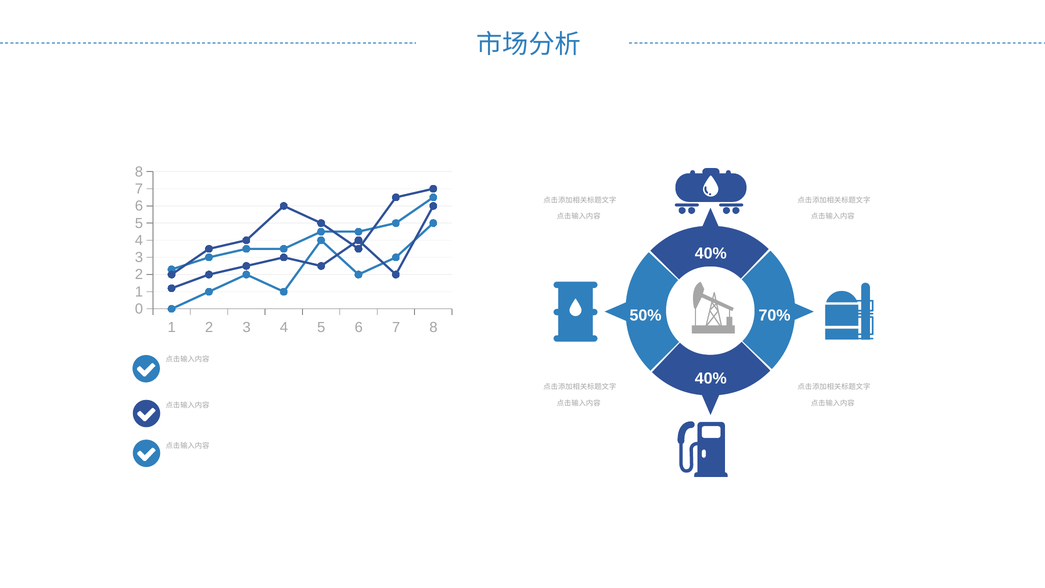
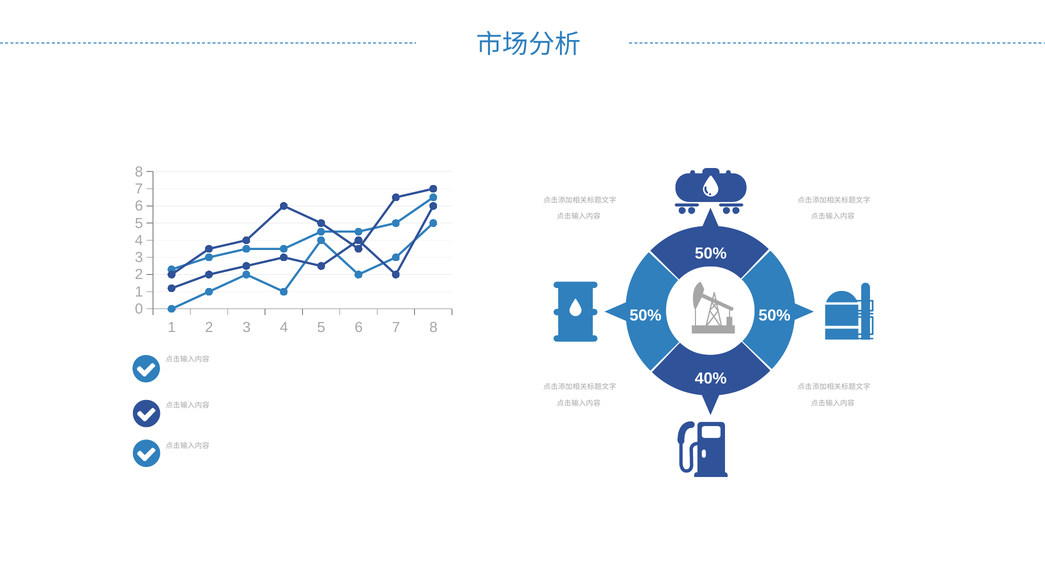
40%: 40% -> 50% (711, 253)
50% 70%: 70% -> 50% (775, 316)
